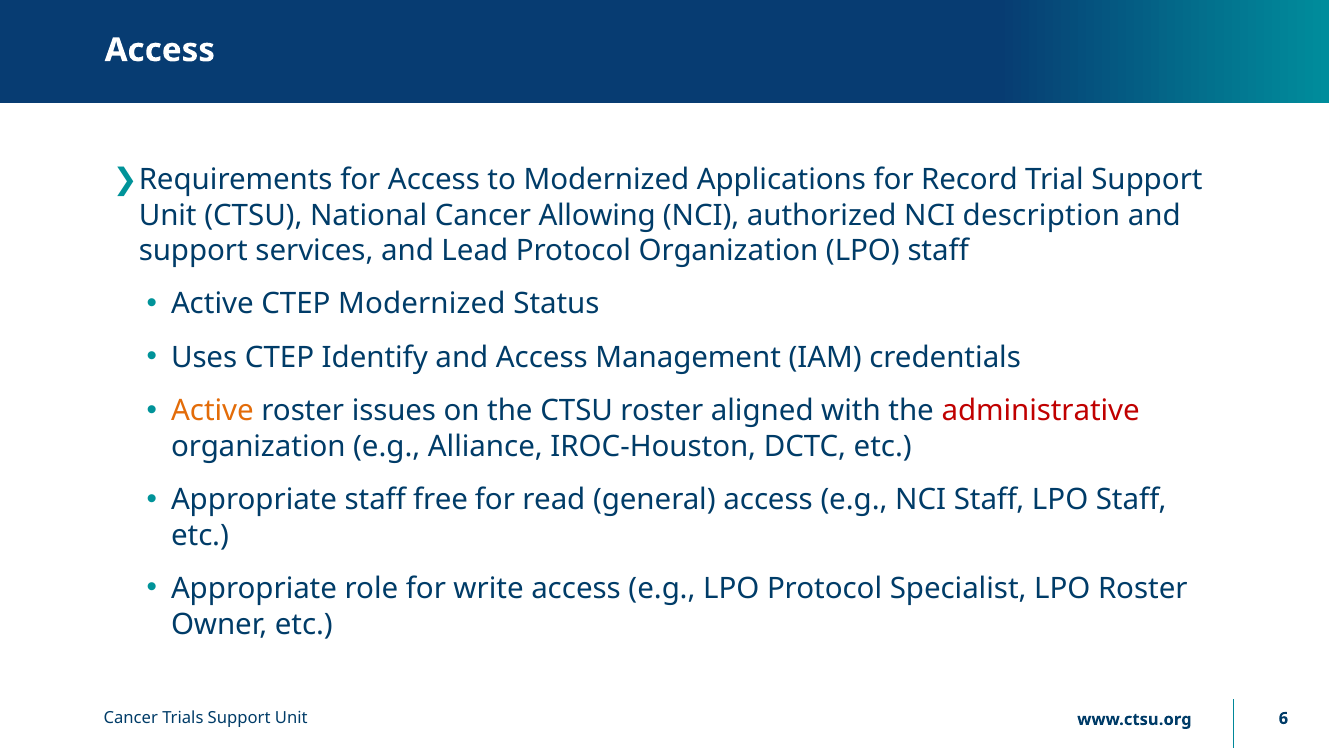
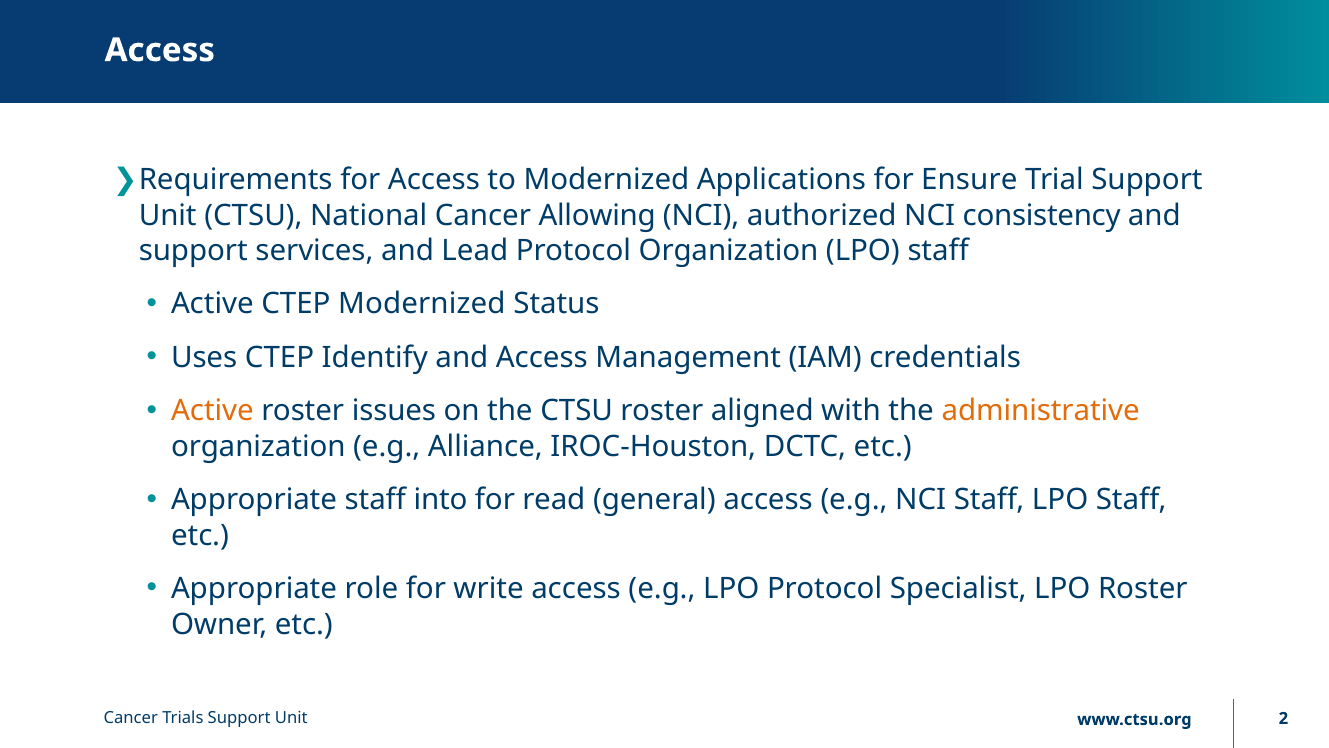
Record: Record -> Ensure (969, 180)
description: description -> consistency (1042, 215)
administrative colour: red -> orange (1041, 411)
free: free -> into (441, 500)
6: 6 -> 2 (1283, 718)
